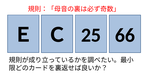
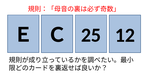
66: 66 -> 12 (125, 35)
